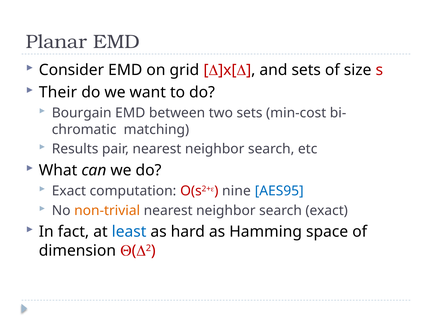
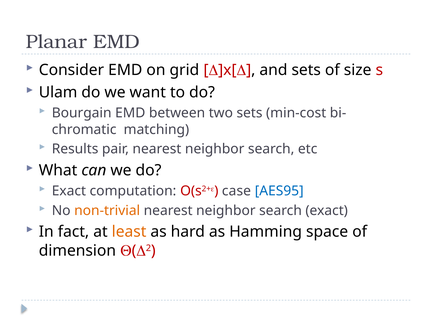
Their: Their -> Ulam (58, 92)
nine: nine -> case (236, 191)
least colour: blue -> orange (129, 232)
